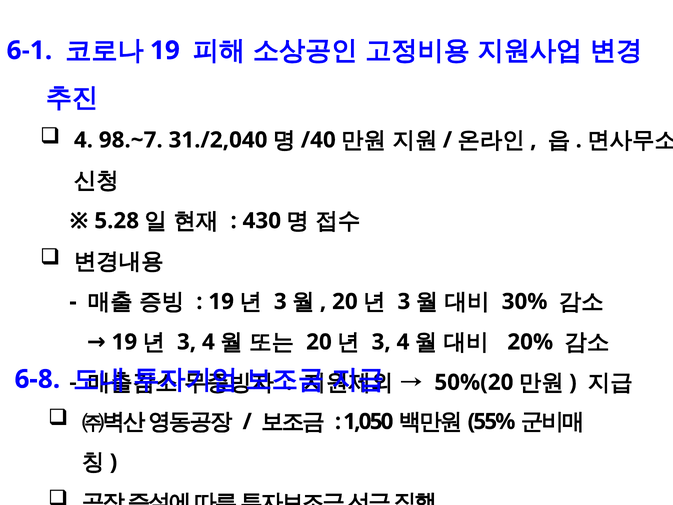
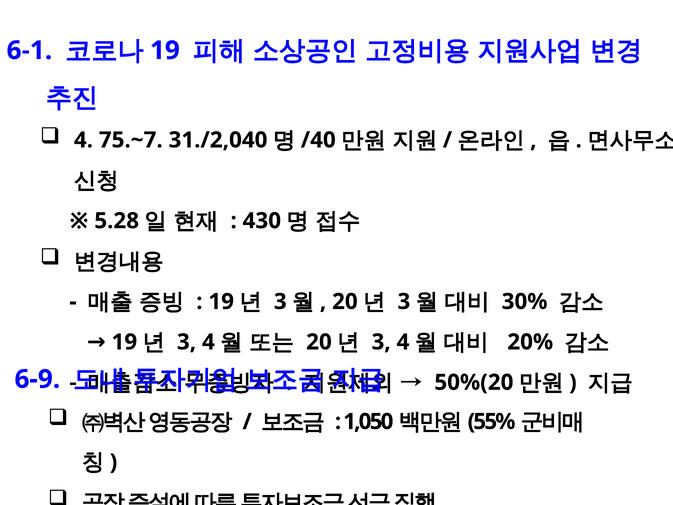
98.~7: 98.~7 -> 75.~7 (131, 140)
6-8: 6-8 -> 6-9 (37, 379)
